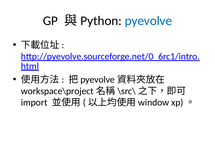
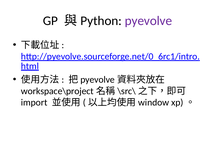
pyevolve colour: blue -> purple (148, 21)
